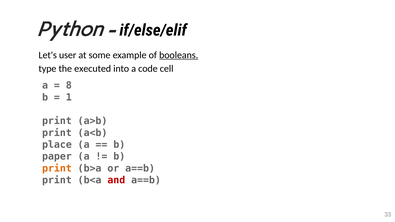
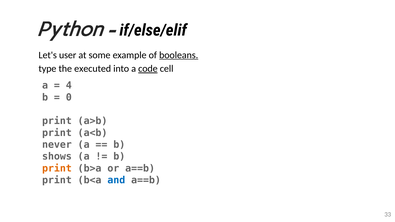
code underline: none -> present (148, 69)
8: 8 -> 4 (69, 85)
1: 1 -> 0 (69, 97)
place: place -> never (57, 145)
paper: paper -> shows (57, 157)
and colour: red -> blue (116, 180)
